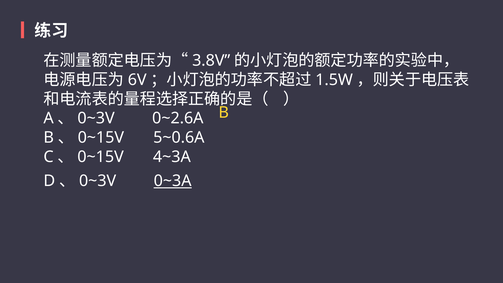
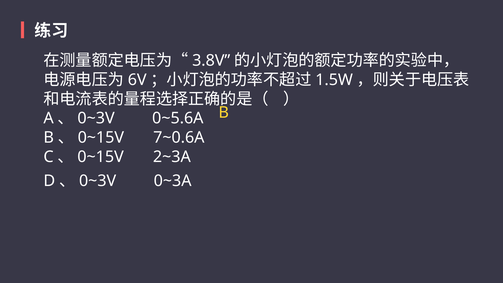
0~2.6A: 0~2.6A -> 0~5.6A (178, 118)
5~0.6A: 5~0.6A -> 7~0.6A (179, 138)
4~3A: 4~3A -> 2~3A (172, 157)
0~3A underline: present -> none (173, 181)
